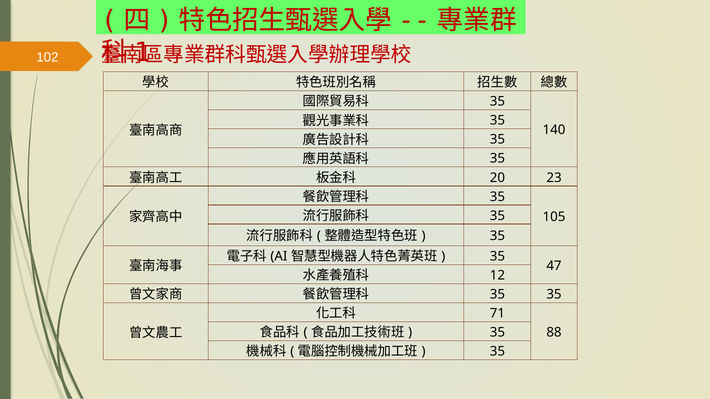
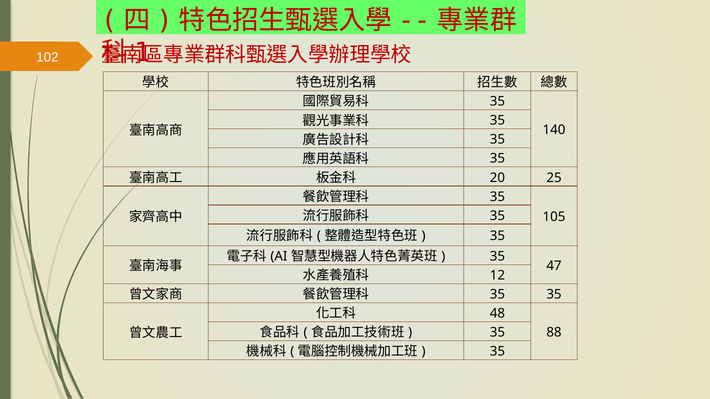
23: 23 -> 25 (554, 178)
71: 71 -> 48 (497, 314)
